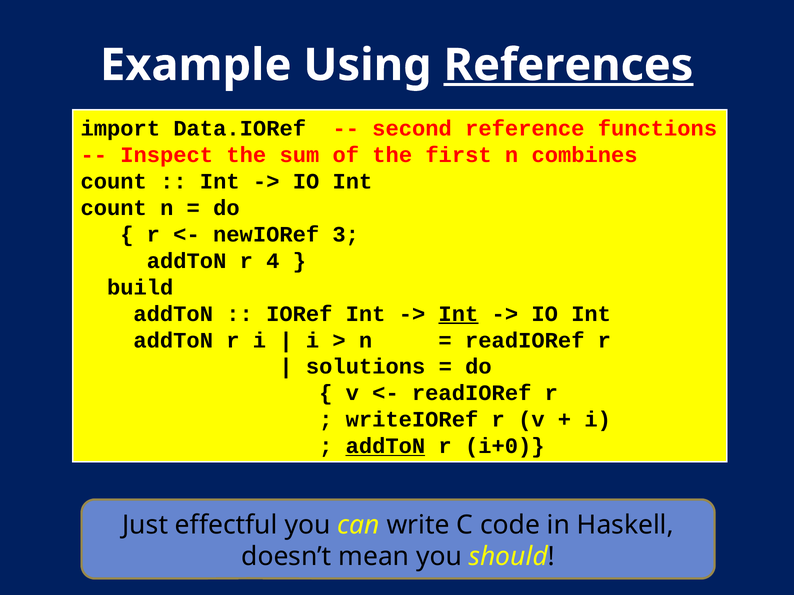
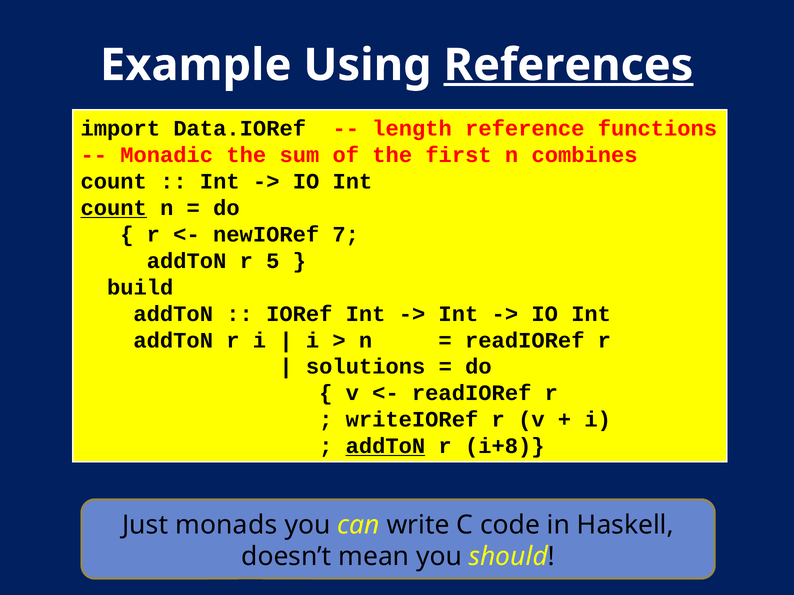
second: second -> length (412, 129)
Inspect: Inspect -> Monadic (167, 155)
count underline: none -> present (114, 208)
3: 3 -> 7 (346, 235)
4: 4 -> 5 (273, 261)
Int underline: present -> none (458, 314)
i+0: i+0 -> i+8 (505, 446)
effectful: effectful -> monads (226, 525)
